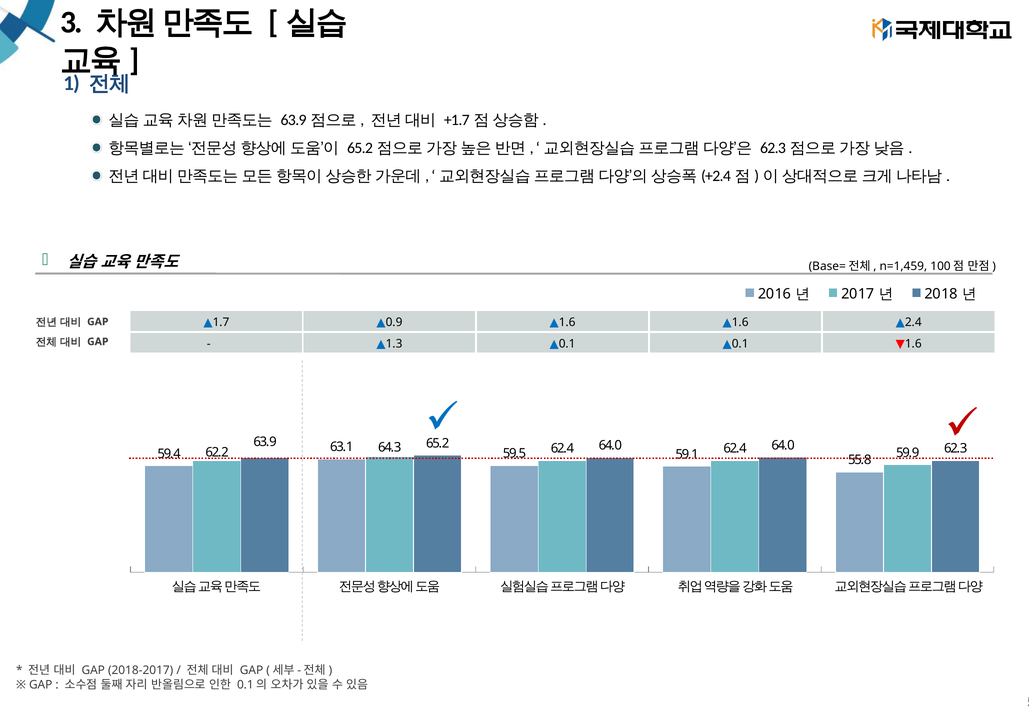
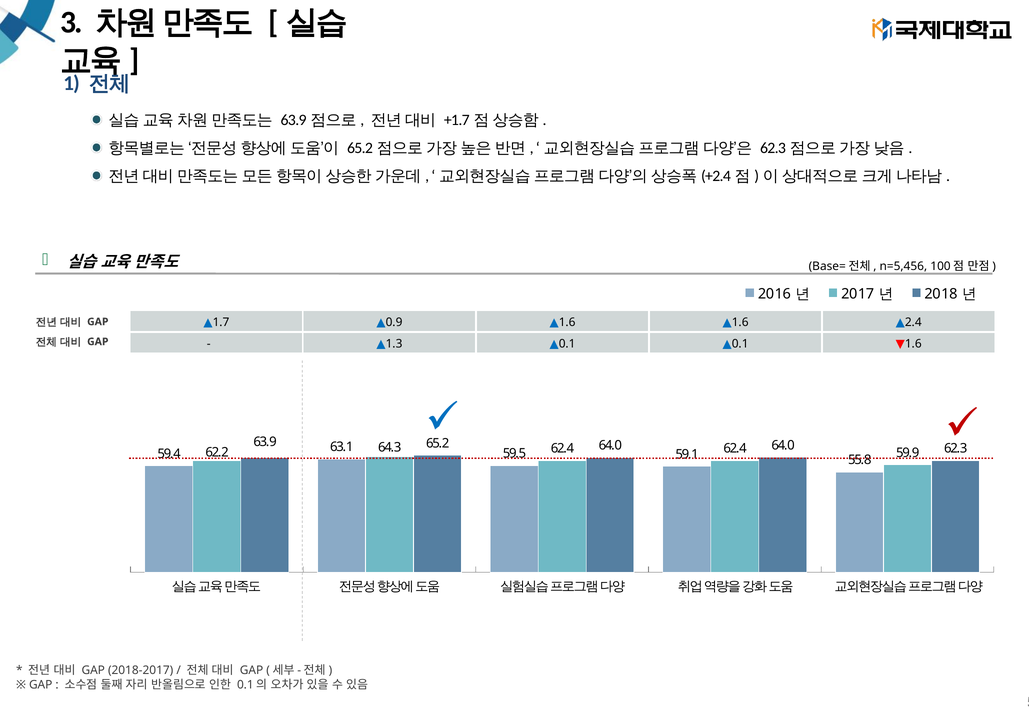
n=1,459: n=1,459 -> n=5,456 (903, 266)
